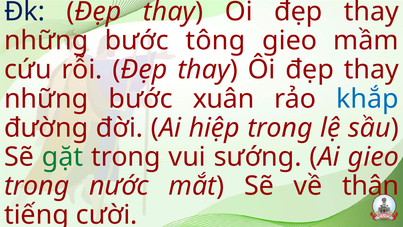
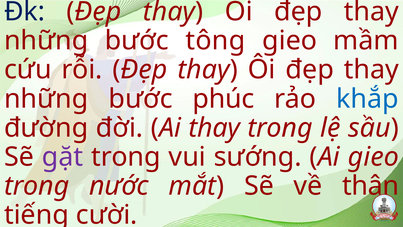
xuân: xuân -> phúc (224, 99)
Ai hiệp: hiệp -> thay (214, 128)
gặt colour: green -> purple (62, 157)
